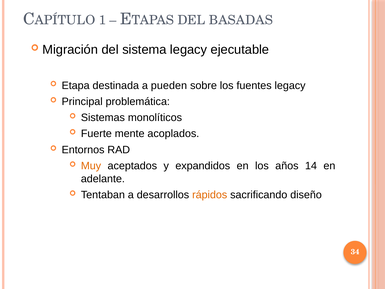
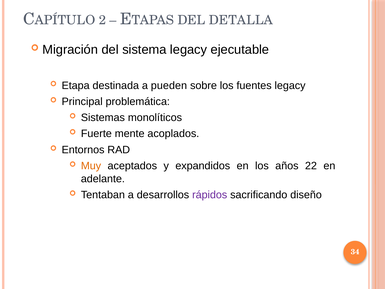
1: 1 -> 2 (102, 20)
BASADAS: BASADAS -> DETALLA (241, 20)
14: 14 -> 22 (311, 166)
rápidos colour: orange -> purple (210, 195)
